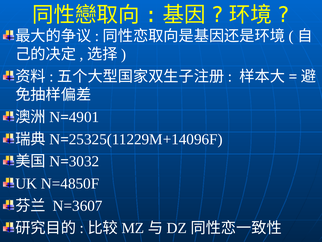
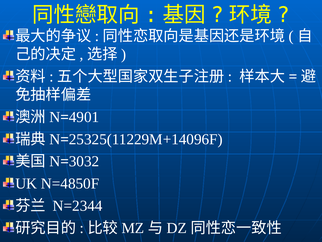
N=3607: N=3607 -> N=2344 (78, 205)
